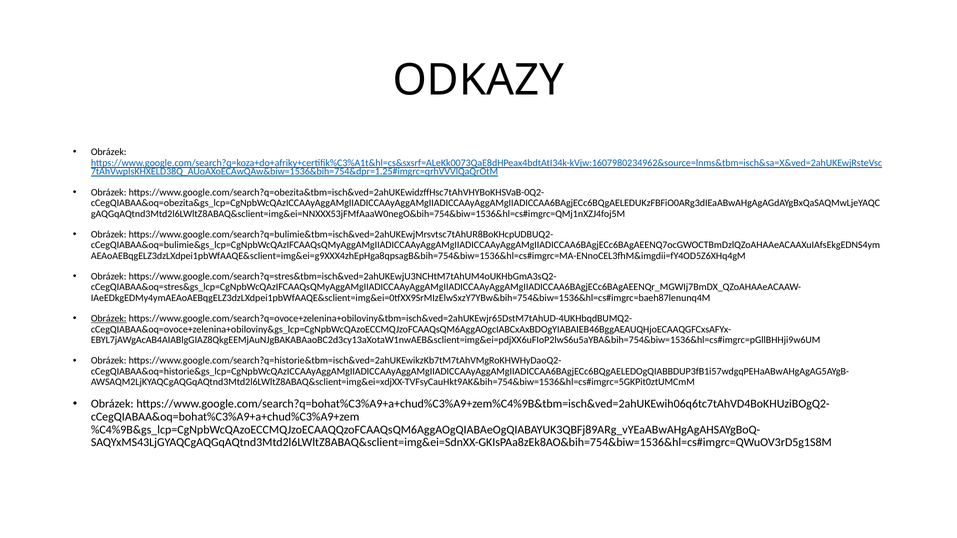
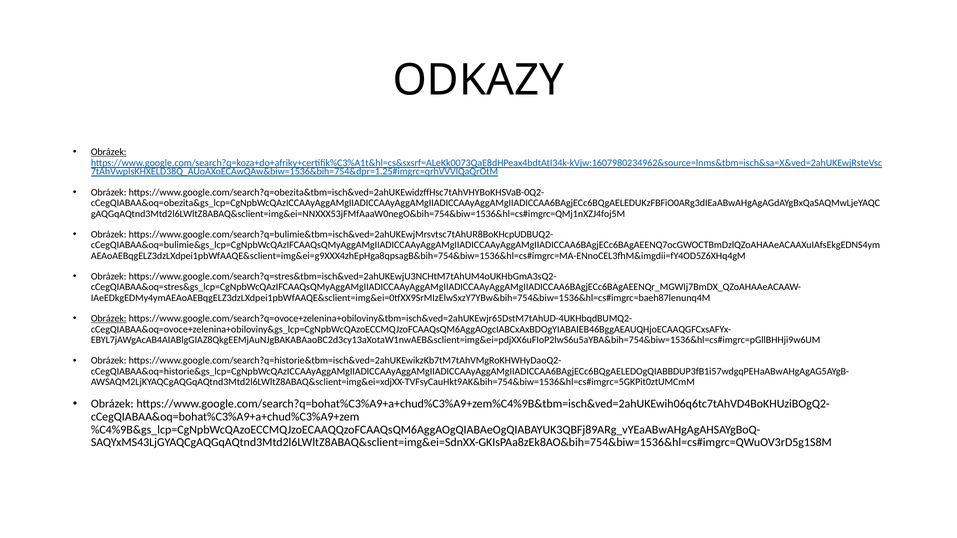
Obrázek underline: none -> present (109, 152)
